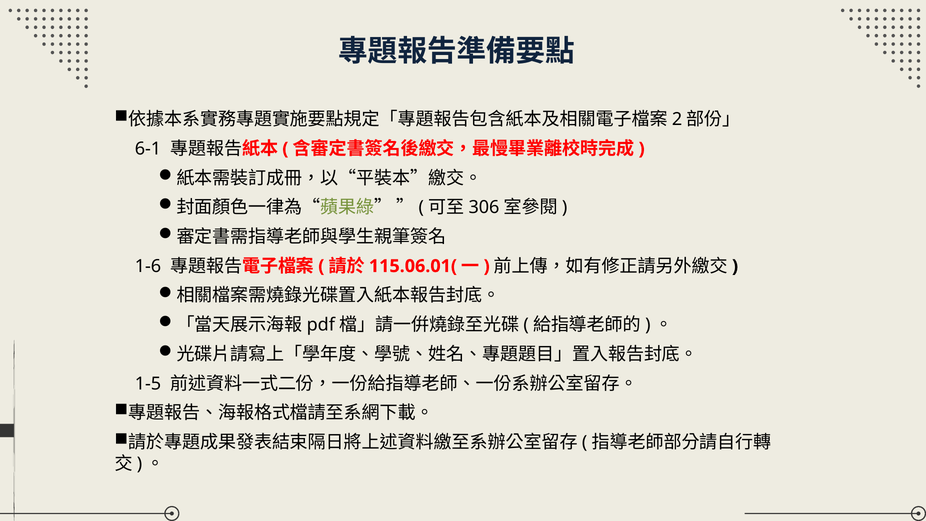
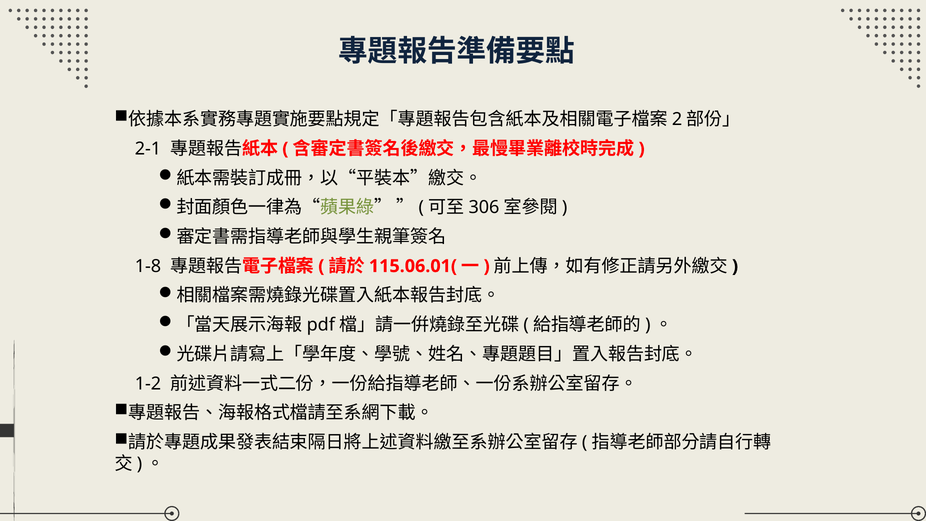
6-1: 6-1 -> 2-1 (148, 149)
1-6: 1-6 -> 1-8 (148, 266)
1-5: 1-5 -> 1-2 (148, 383)
